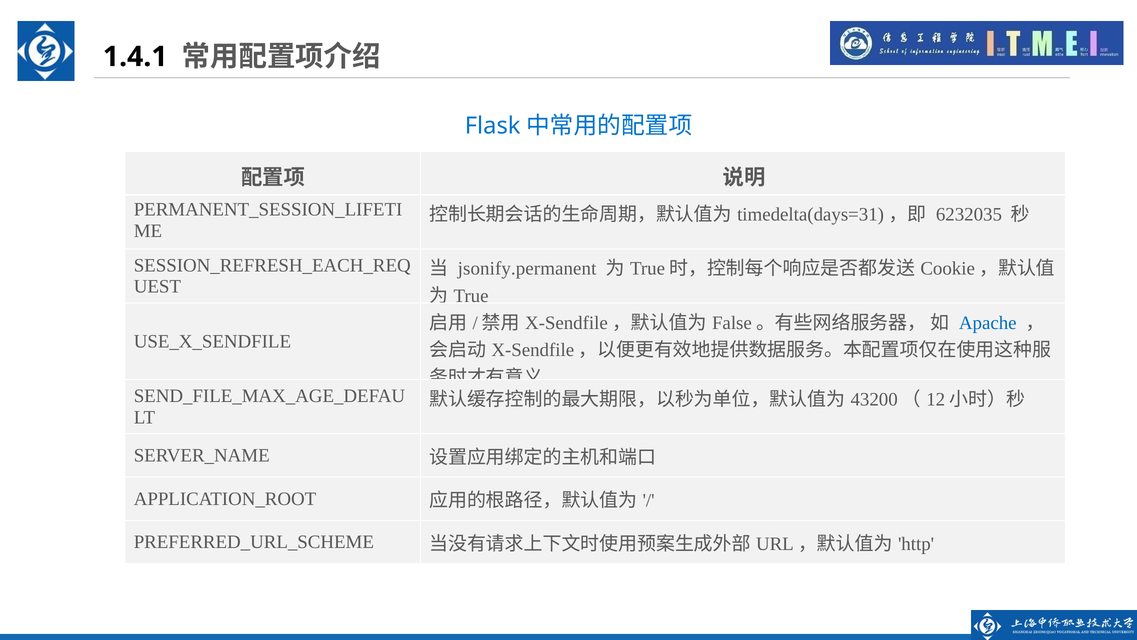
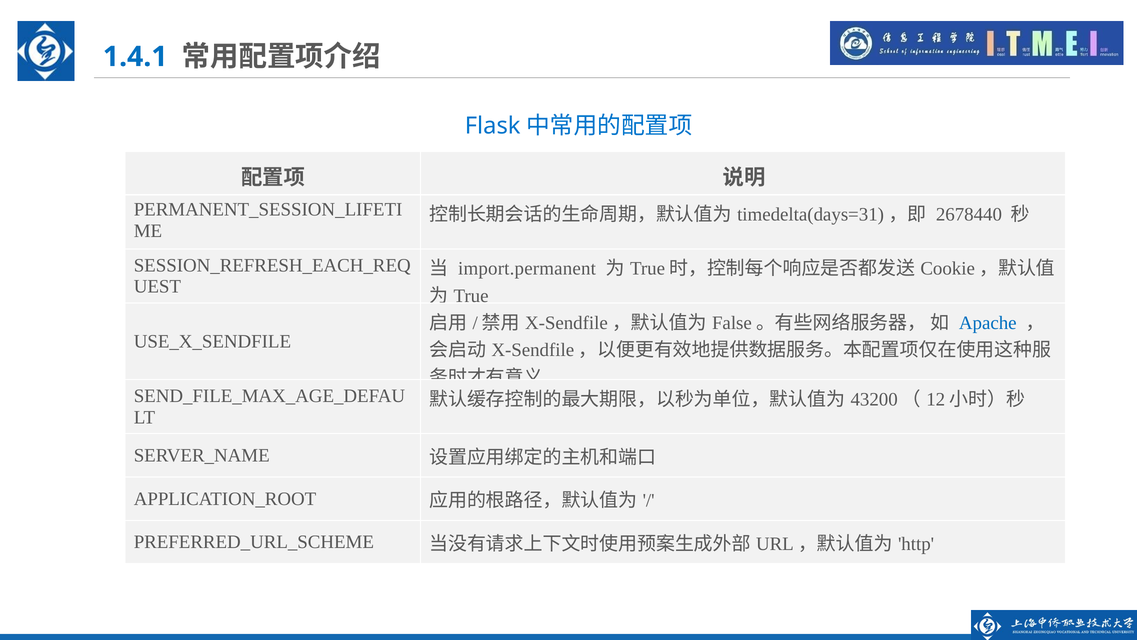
1.4.1 colour: black -> blue (135, 57)
6232035: 6232035 -> 2678440 (969, 215)
jsonify.permanent: jsonify.permanent -> import.permanent (527, 269)
